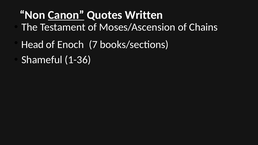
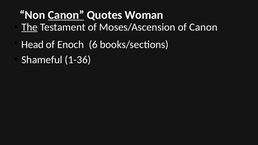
Written: Written -> Woman (144, 15)
The underline: none -> present (30, 27)
of Chains: Chains -> Canon (203, 27)
7: 7 -> 6 (93, 45)
